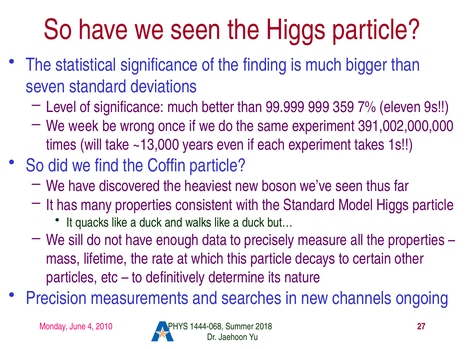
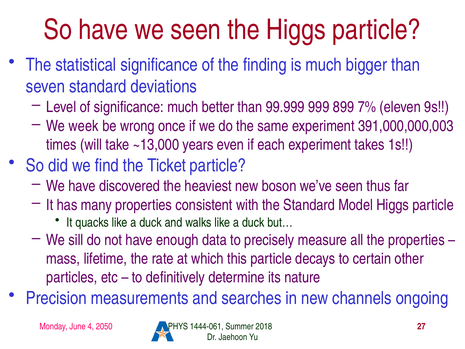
359: 359 -> 899 (344, 107)
391,002,000,000: 391,002,000,000 -> 391,000,000,003 (406, 126)
Coffin: Coffin -> Ticket (167, 165)
2010: 2010 -> 2050 (104, 326)
1444-068: 1444-068 -> 1444-061 (207, 326)
